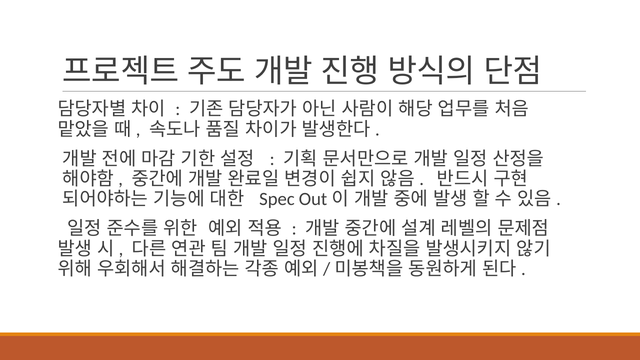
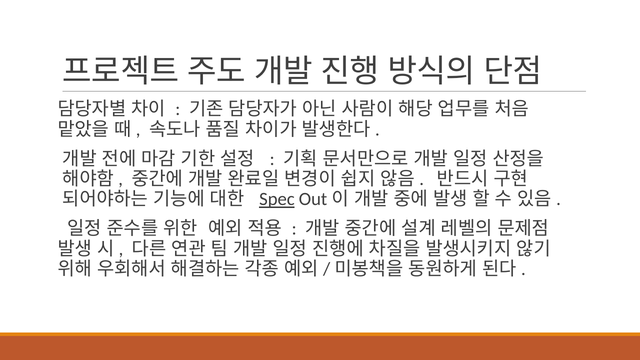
Spec underline: none -> present (277, 199)
